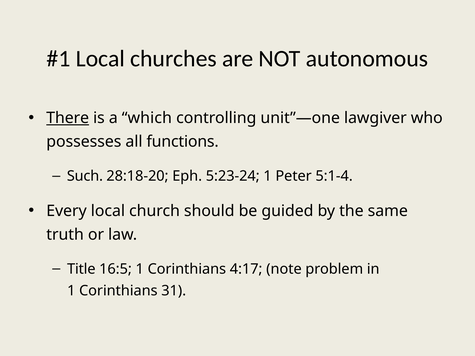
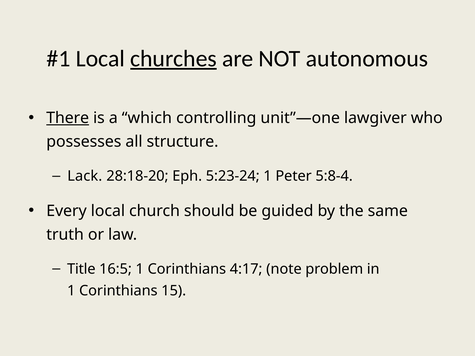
churches underline: none -> present (173, 59)
functions: functions -> structure (183, 142)
Such: Such -> Lack (85, 176)
5:1-4: 5:1-4 -> 5:8-4 (334, 176)
31: 31 -> 15 (174, 291)
